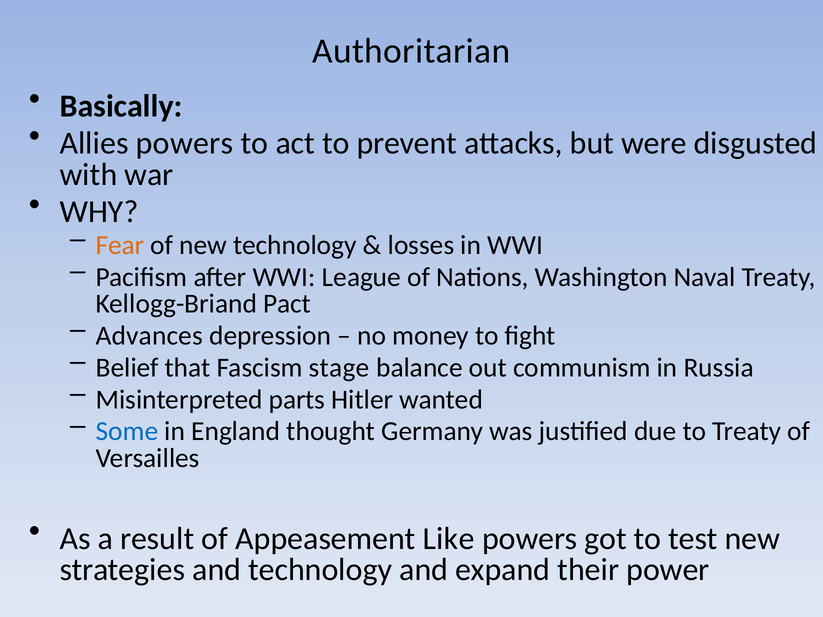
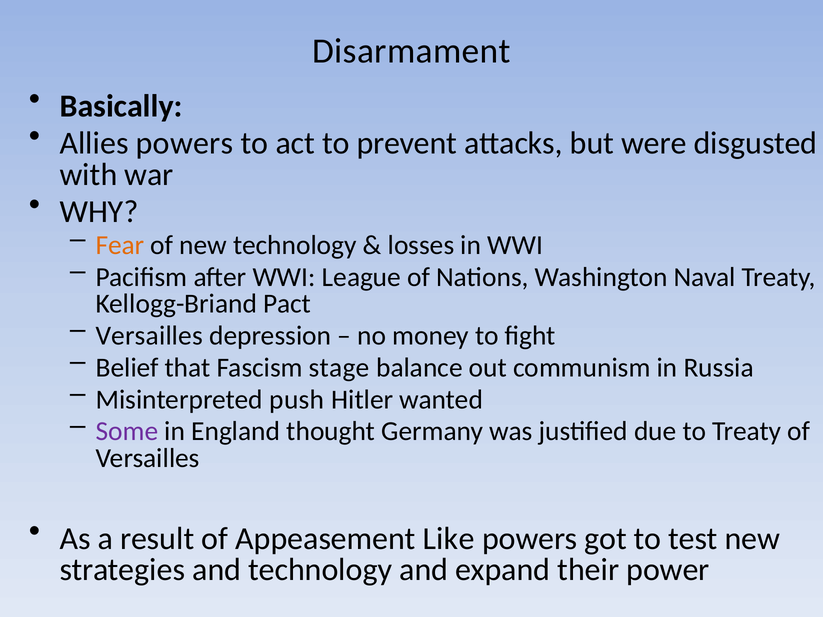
Authoritarian: Authoritarian -> Disarmament (411, 51)
Advances: Advances -> Versailles (149, 336)
parts: parts -> push (297, 400)
Some colour: blue -> purple (127, 432)
